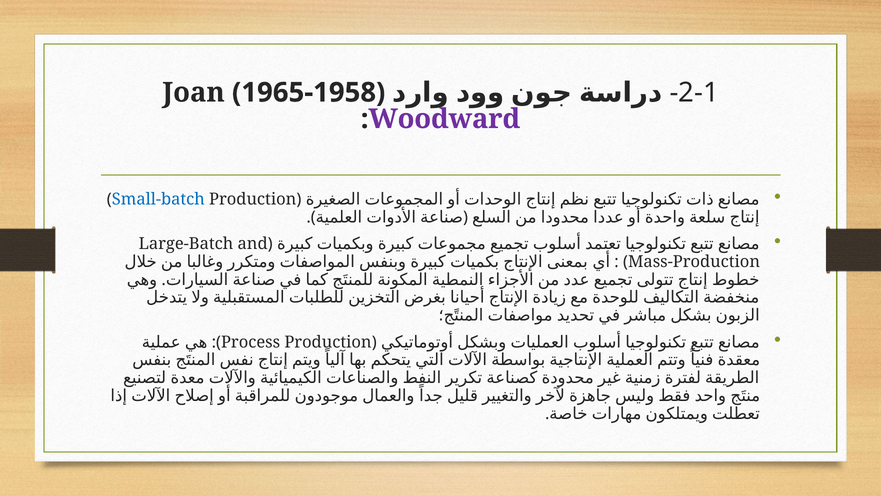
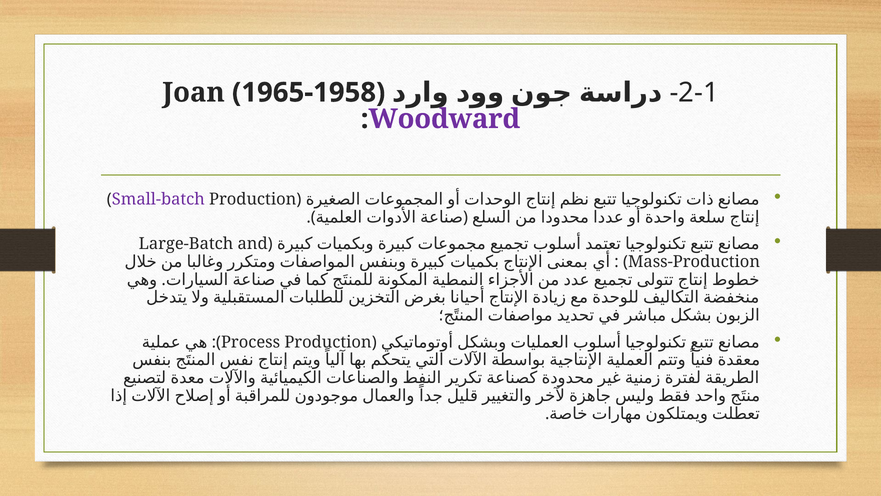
Small-batch colour: blue -> purple (158, 199)
